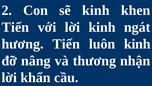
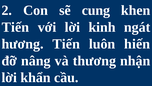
sẽ kinh: kinh -> cung (96, 10)
luôn kinh: kinh -> hiến (137, 44)
